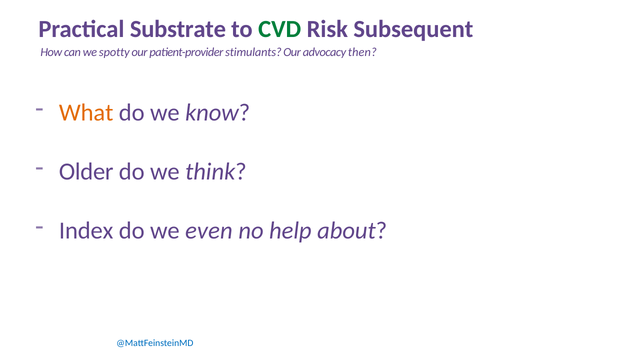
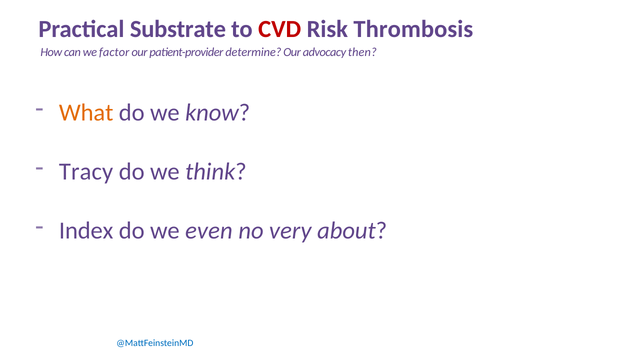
CVD colour: green -> red (280, 29)
Subsequent: Subsequent -> Thrombosis (413, 29)
spotty: spotty -> factor (114, 52)
stimulants: stimulants -> determine (253, 52)
Older: Older -> Tracy (86, 172)
help: help -> very (290, 231)
